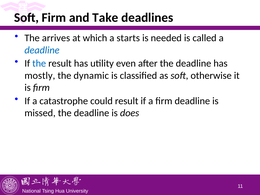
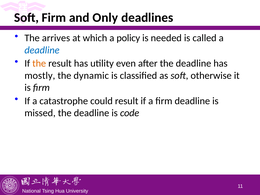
Take: Take -> Only (105, 18)
starts: starts -> policy (128, 38)
the colour: blue -> orange (39, 63)
does: does -> code (130, 113)
